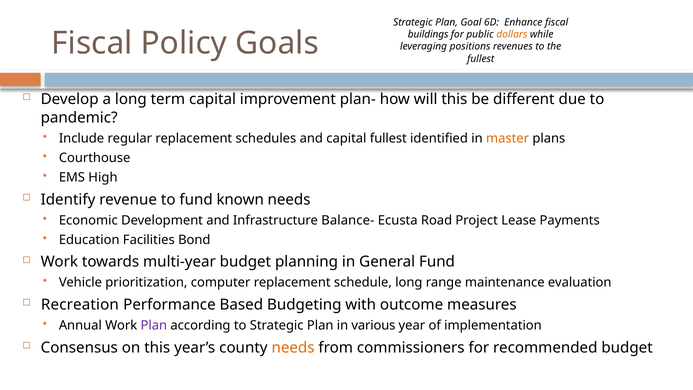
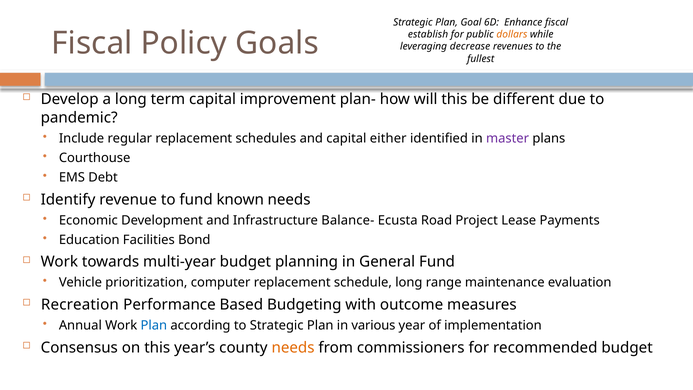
buildings: buildings -> establish (428, 34)
positions: positions -> decrease (470, 47)
capital fullest: fullest -> either (388, 138)
master colour: orange -> purple (508, 138)
High: High -> Debt (103, 177)
Plan colour: purple -> blue (154, 325)
